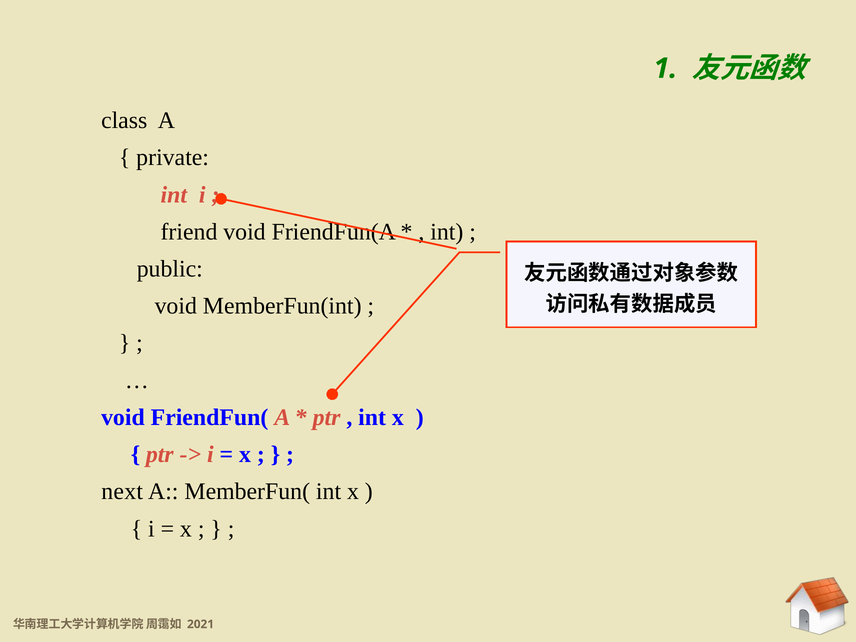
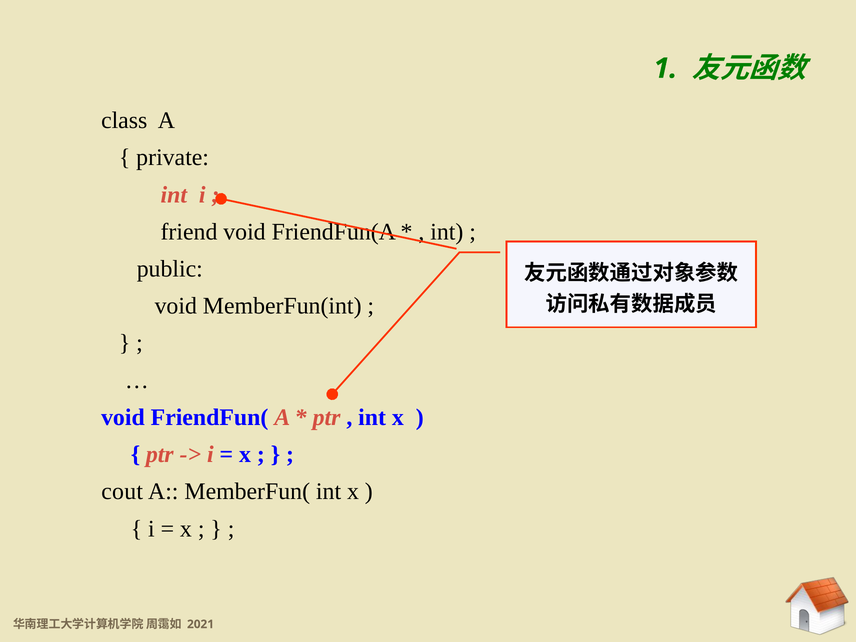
next: next -> cout (122, 492)
